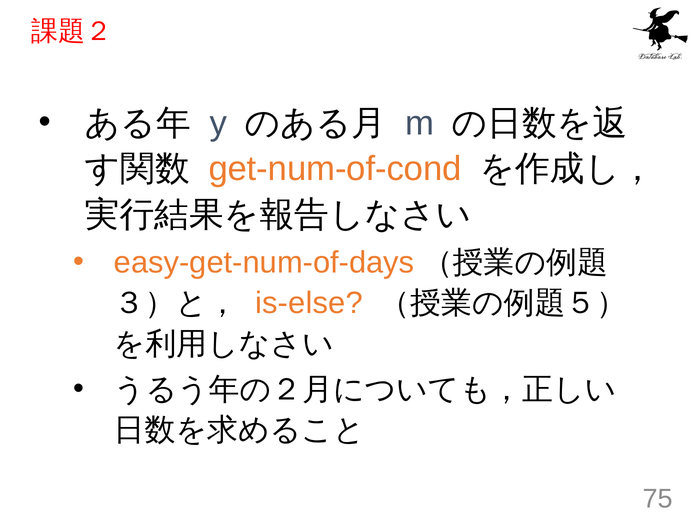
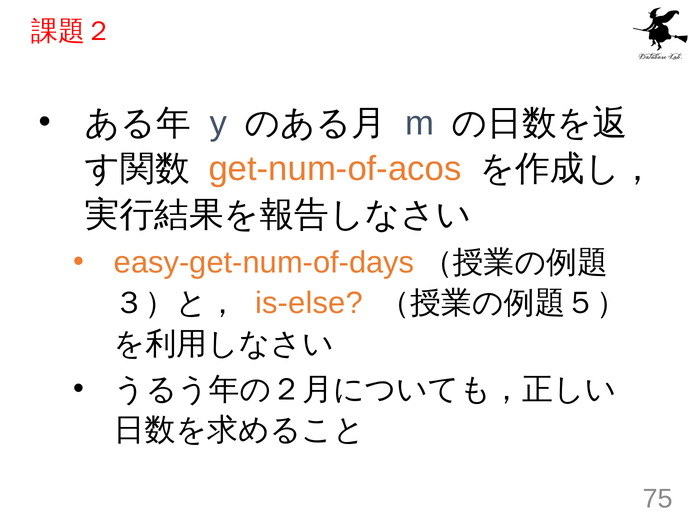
get-num-of-cond: get-num-of-cond -> get-num-of-acos (335, 169)
